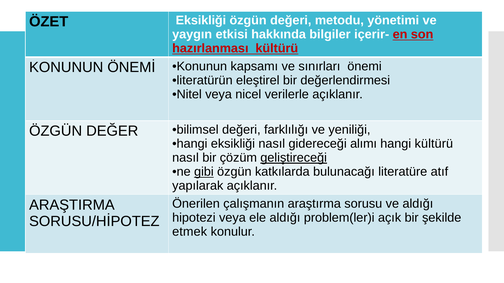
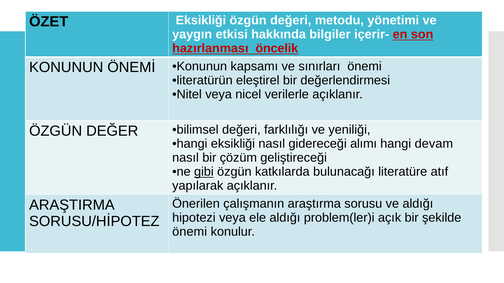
hazırlanması kültürü: kültürü -> öncelik (277, 49)
hangi kültürü: kültürü -> devam (434, 144)
geliştireceği underline: present -> none (294, 158)
etmek: etmek -> önemi (190, 232)
